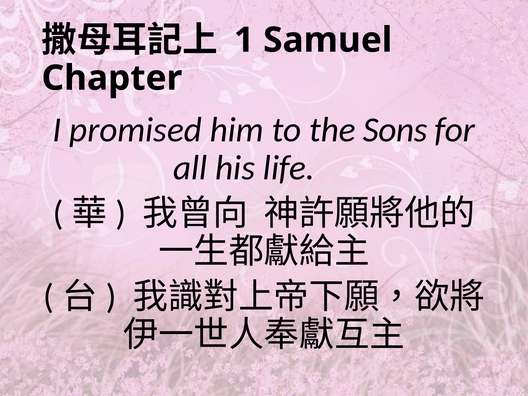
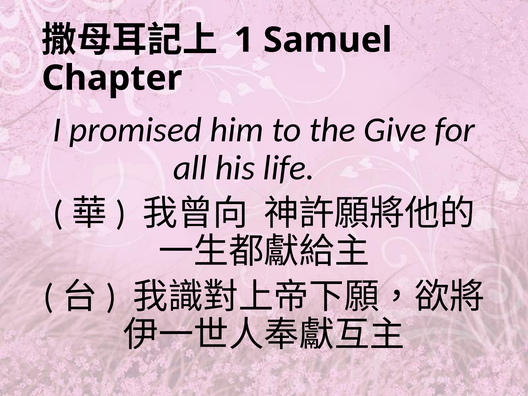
Sons: Sons -> Give (395, 130)
